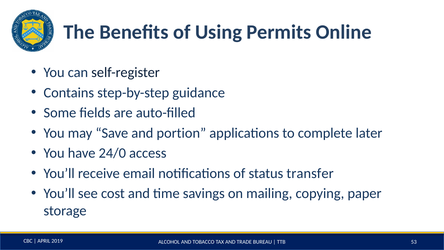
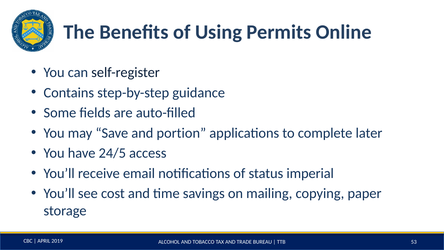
24/0: 24/0 -> 24/5 (112, 153)
transfer: transfer -> imperial (310, 173)
